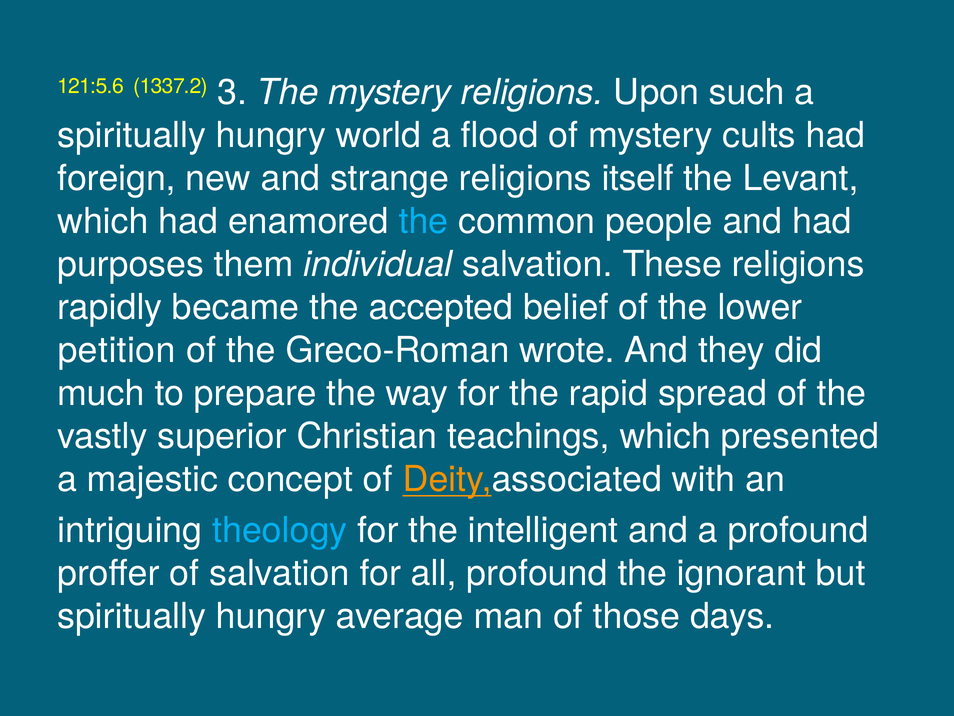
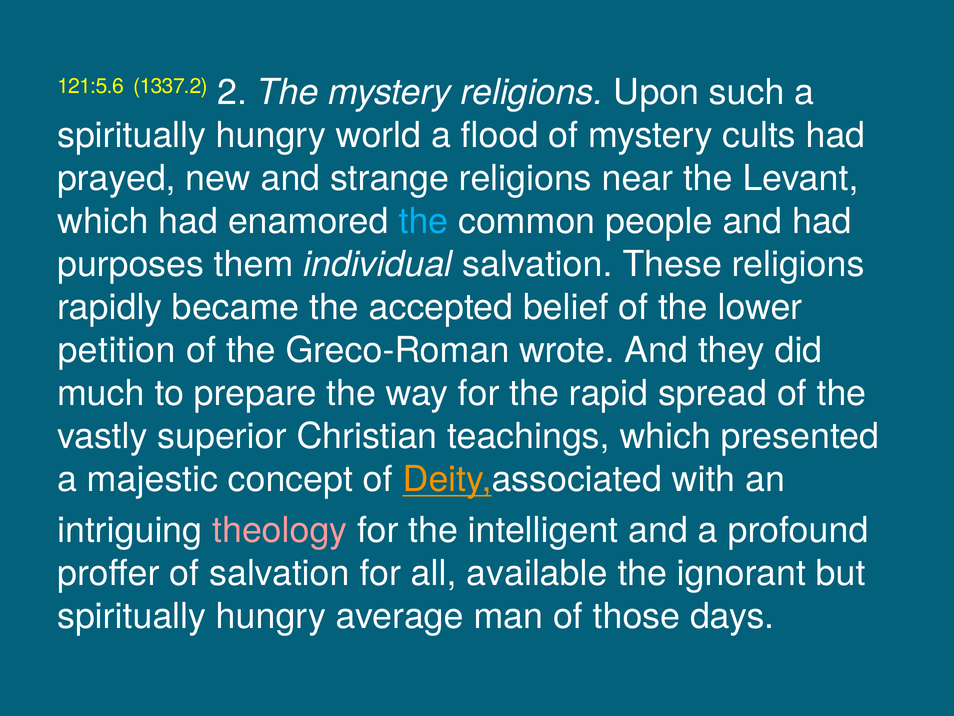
3: 3 -> 2 (232, 92)
foreign: foreign -> prayed (116, 178)
itself: itself -> near (637, 178)
theology colour: light blue -> pink (280, 530)
all profound: profound -> available (537, 573)
